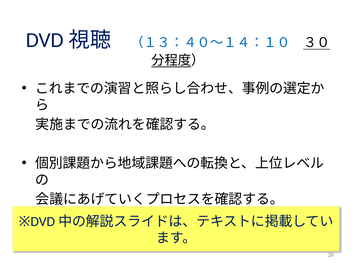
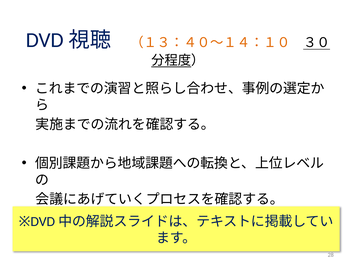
（１３：４０～１４：１０ colour: blue -> orange (210, 43)
